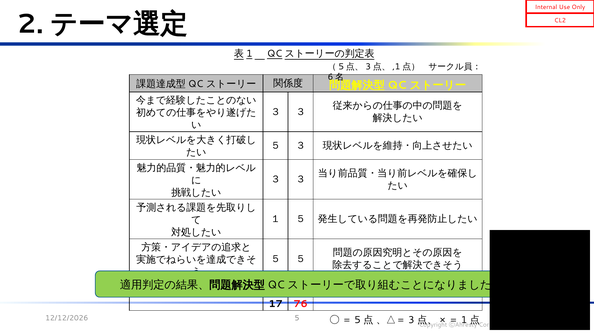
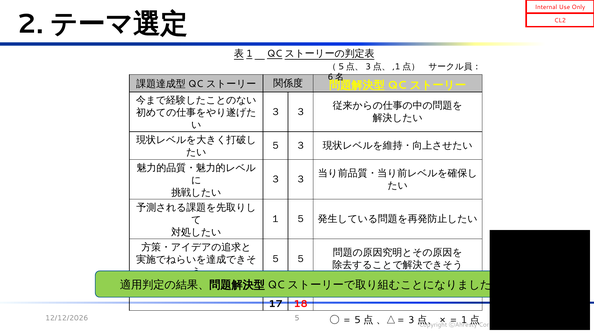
76: 76 -> 18 (301, 304)
